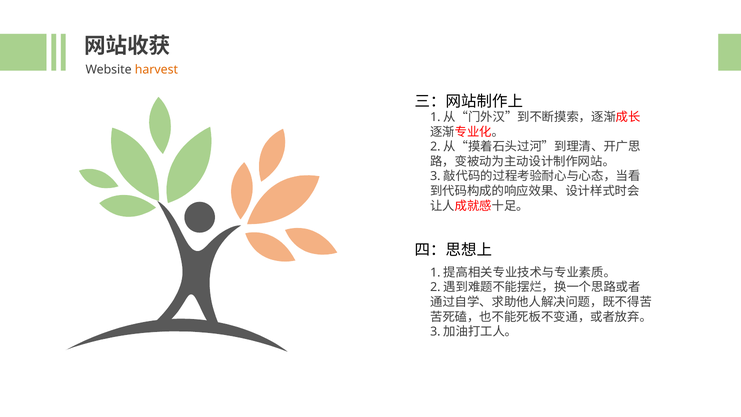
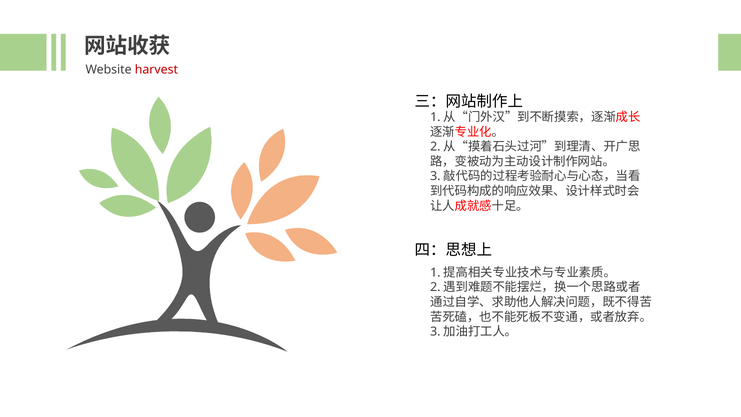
harvest colour: orange -> red (156, 70)
